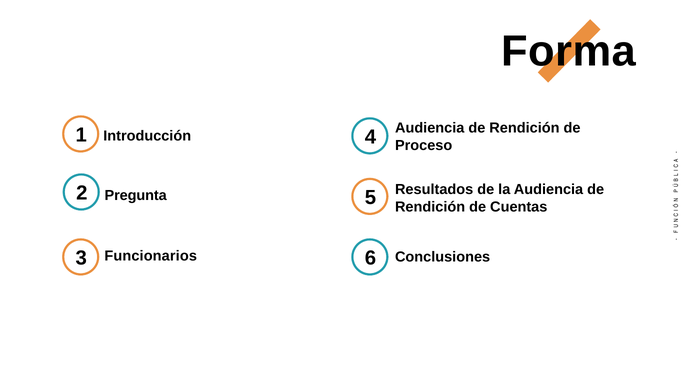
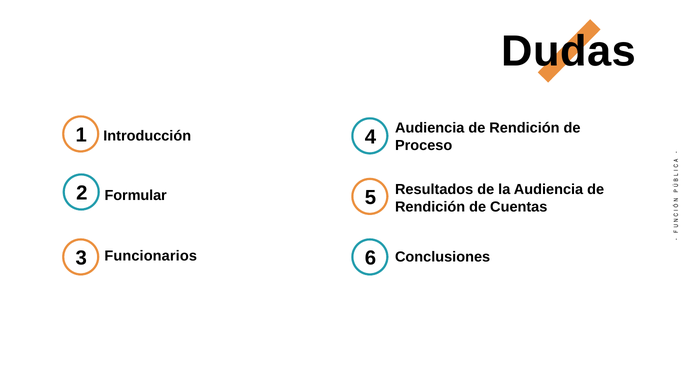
Forma: Forma -> Dudas (569, 51)
Pregunta: Pregunta -> Formular (136, 195)
